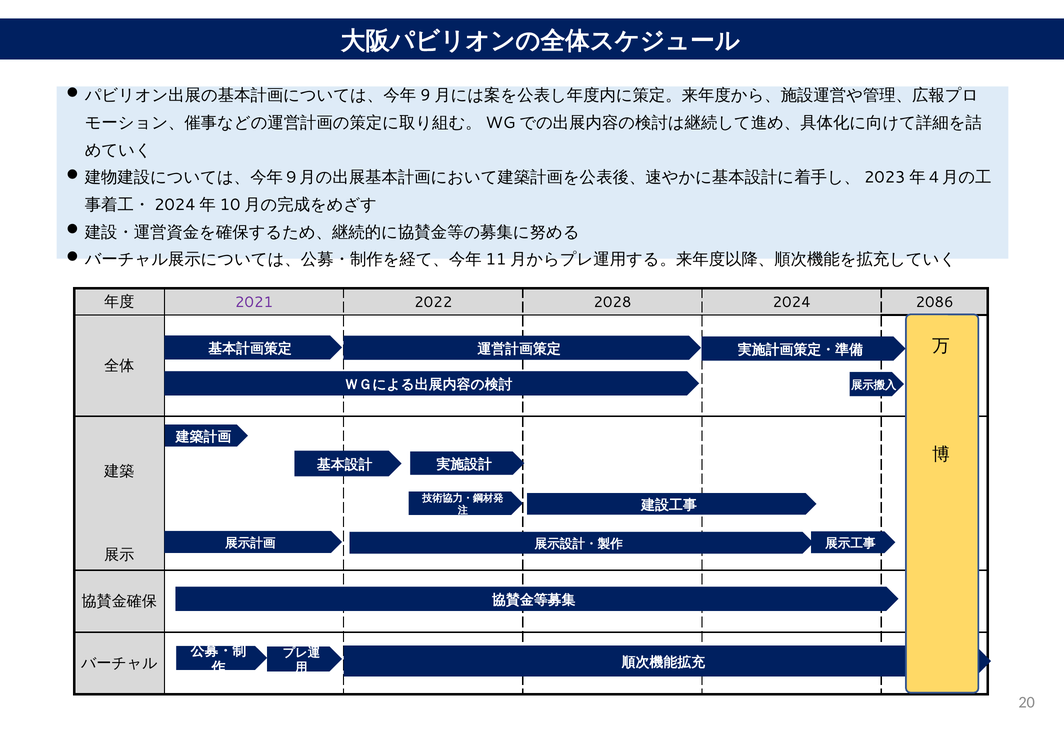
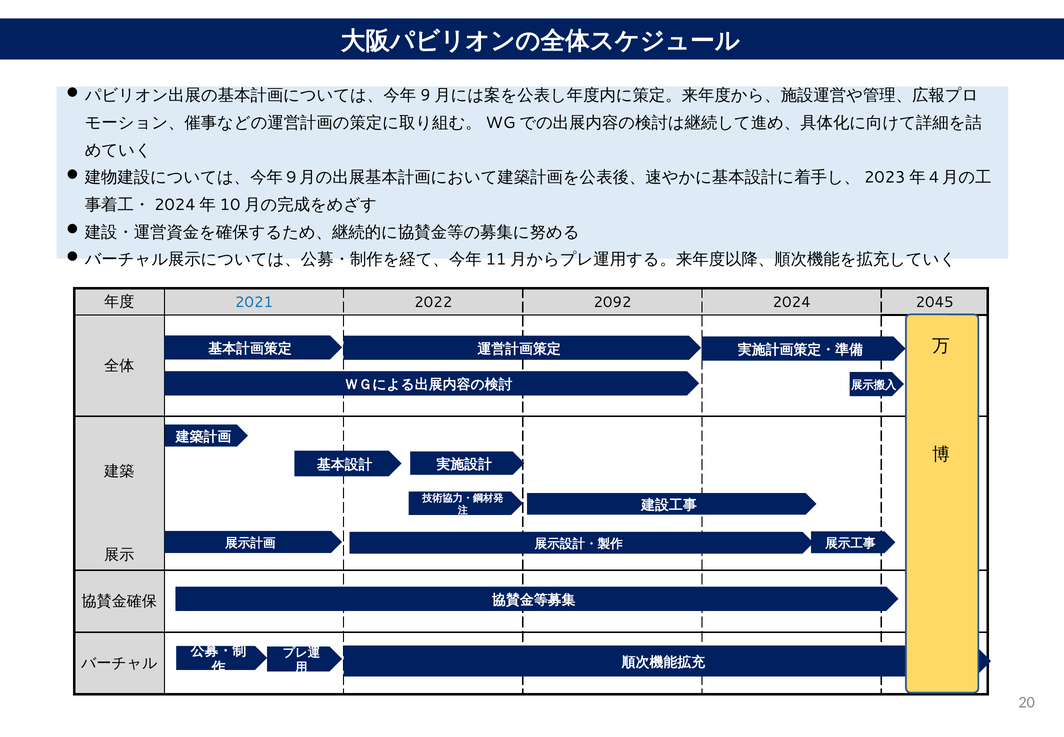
2021 colour: purple -> blue (254, 302)
2028: 2028 -> 2092 (612, 302)
2086: 2086 -> 2045 (935, 302)
